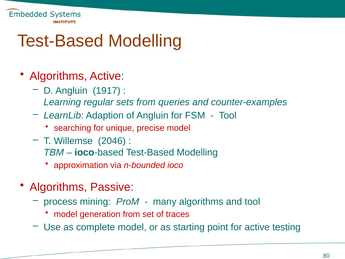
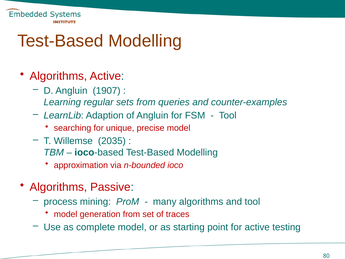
1917: 1917 -> 1907 (107, 91)
2046: 2046 -> 2035 (112, 141)
